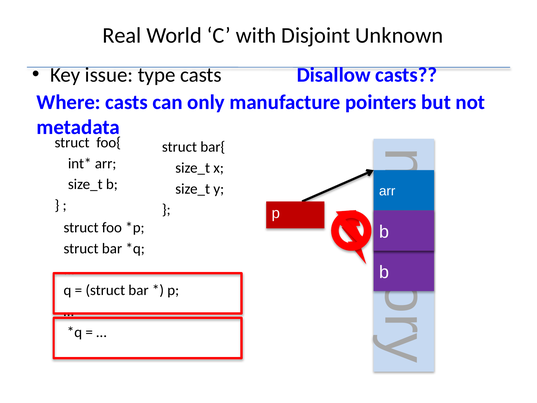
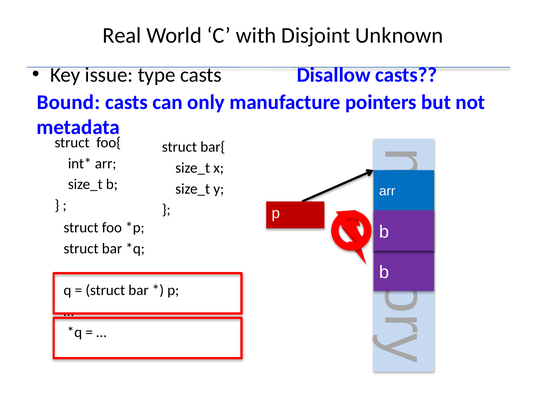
Where: Where -> Bound (68, 102)
